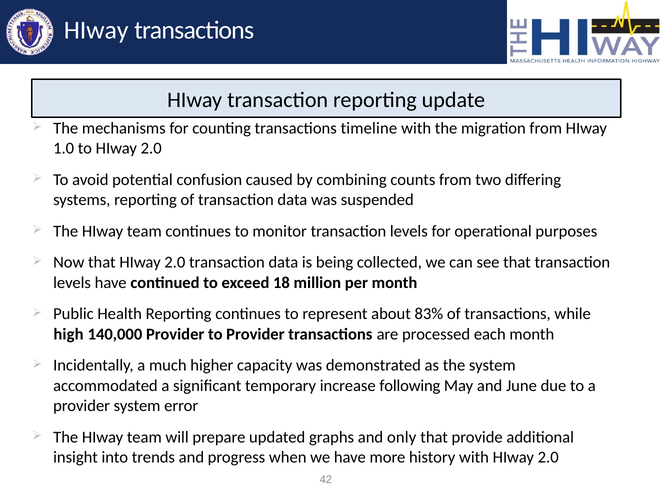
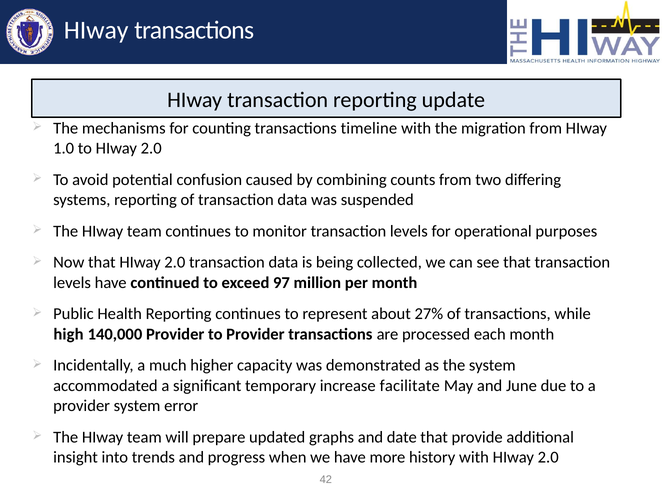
18: 18 -> 97 (281, 283)
83%: 83% -> 27% (429, 314)
following: following -> facilitate (410, 386)
only: only -> date (402, 437)
